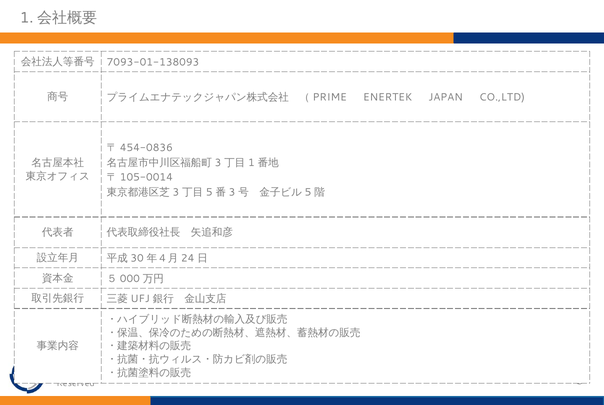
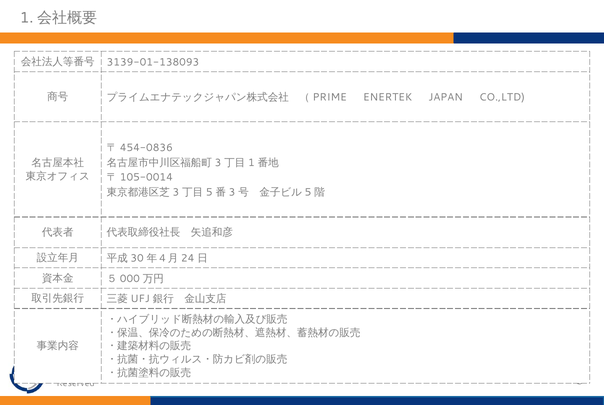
7093-01-138093: 7093-01-138093 -> 3139-01-138093 (153, 62)
